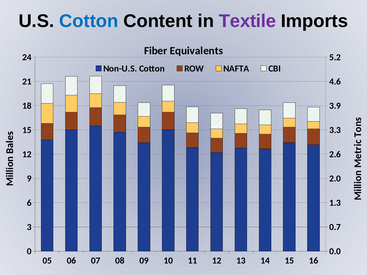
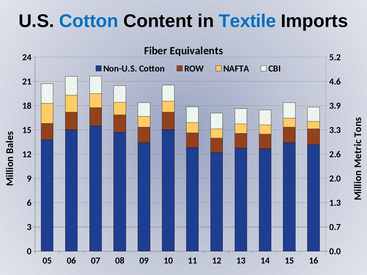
Textile colour: purple -> blue (247, 21)
